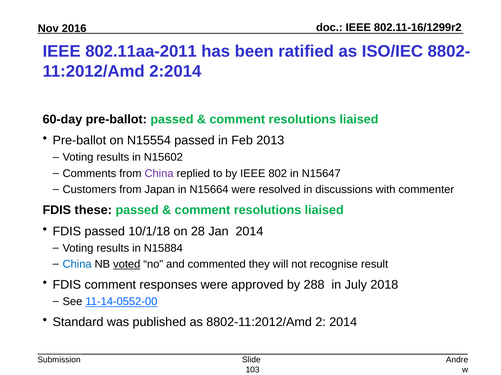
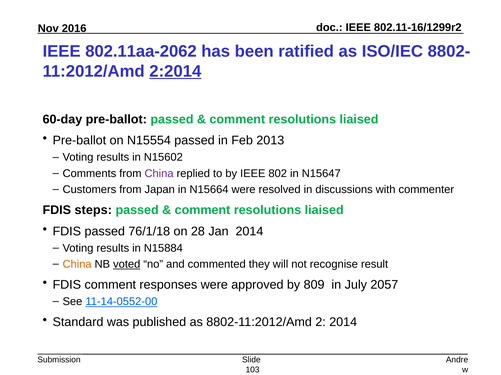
802.11aa-2011: 802.11aa-2011 -> 802.11aa-2062 (141, 51)
2:2014 underline: none -> present (175, 71)
these: these -> steps (93, 210)
10/1/18: 10/1/18 -> 76/1/18 (149, 232)
China colour: blue -> orange (77, 265)
288: 288 -> 809 (314, 285)
2018: 2018 -> 2057 (384, 285)
